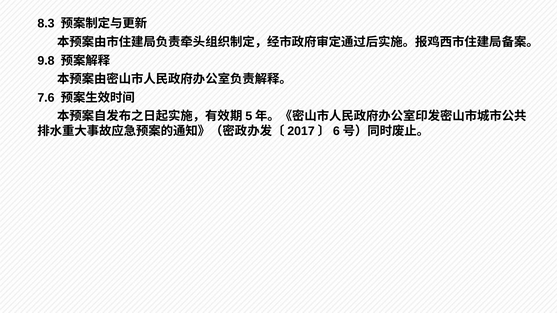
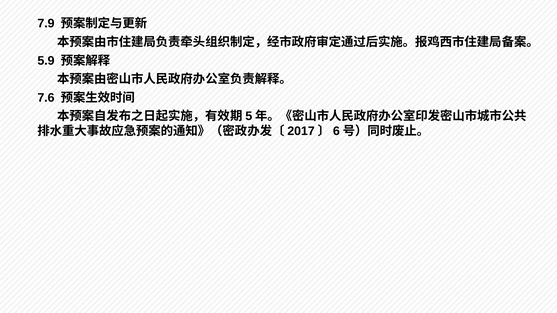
8.3: 8.3 -> 7.9 (46, 24)
9.8: 9.8 -> 5.9 (46, 61)
